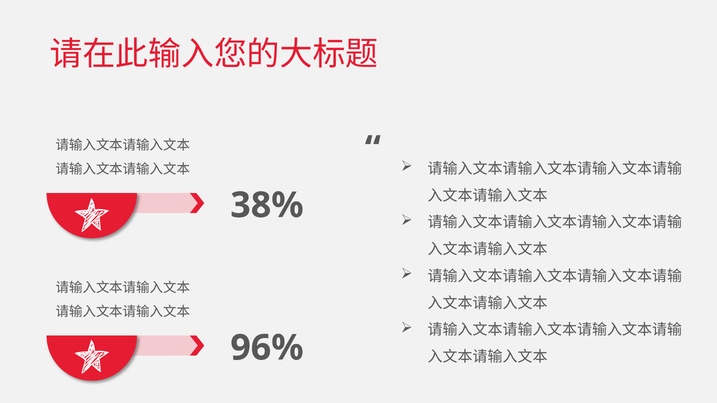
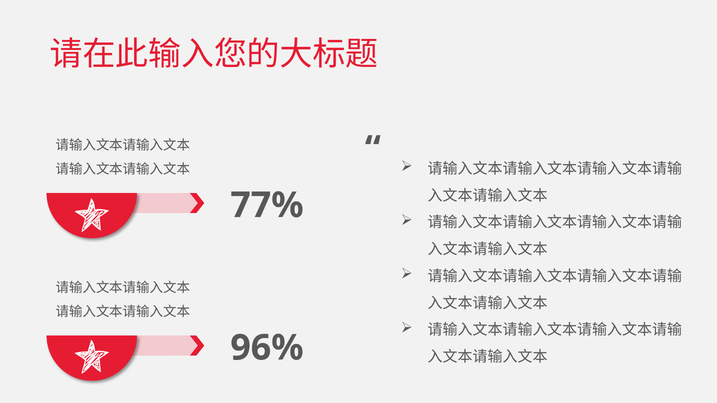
38%: 38% -> 77% (267, 205)
